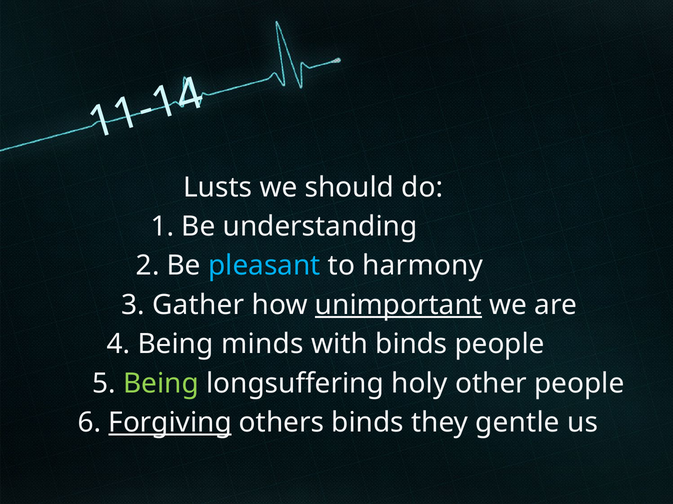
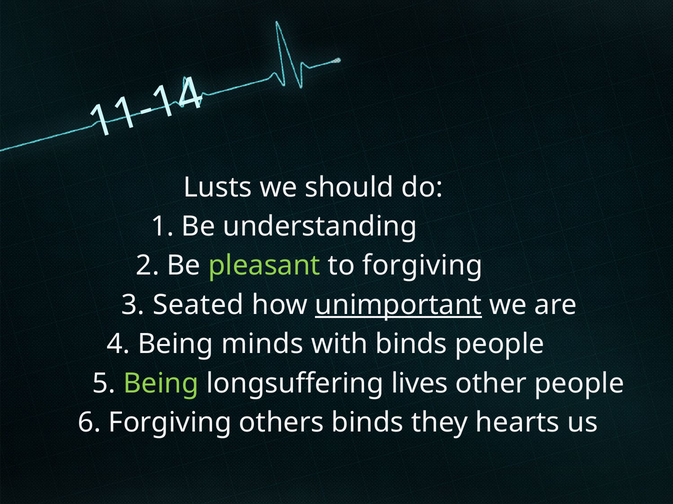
pleasant colour: light blue -> light green (264, 266)
to harmony: harmony -> forgiving (423, 266)
Gather: Gather -> Seated (198, 305)
holy: holy -> lives (420, 384)
Forgiving underline: present -> none (170, 423)
gentle: gentle -> hearts (518, 423)
